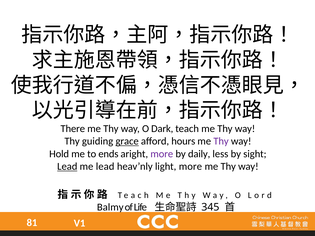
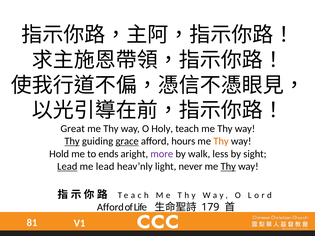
There: There -> Great (73, 129)
Dark: Dark -> Holy (162, 129)
Thy underline: none -> present (72, 141)
Thy colour: purple -> orange (221, 141)
daily: daily -> walk (199, 154)
light more: more -> never (191, 167)
Thy underline: none -> present (228, 167)
Balmy: Balmy -> Afford (110, 207)
345: 345 -> 179 (210, 207)
